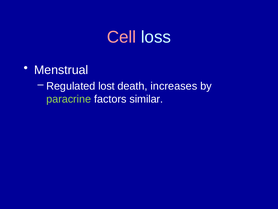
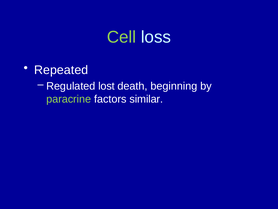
Cell colour: pink -> light green (122, 37)
Menstrual: Menstrual -> Repeated (61, 70)
increases: increases -> beginning (174, 86)
